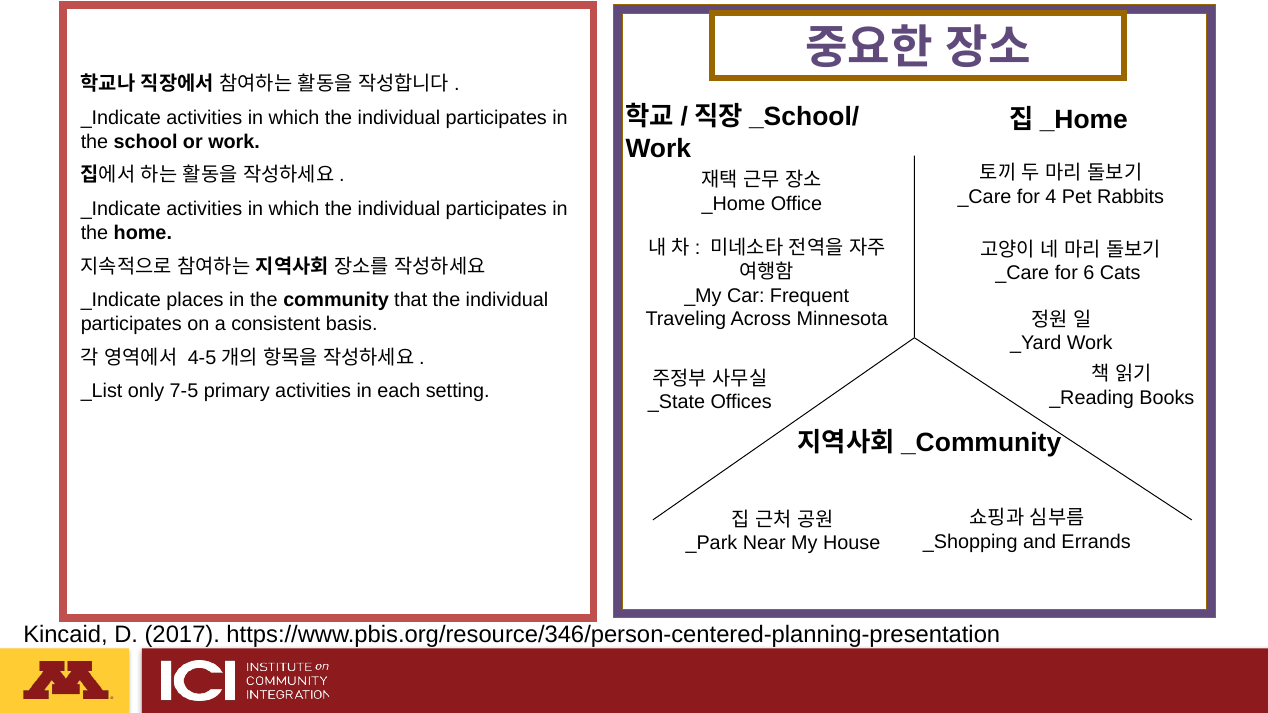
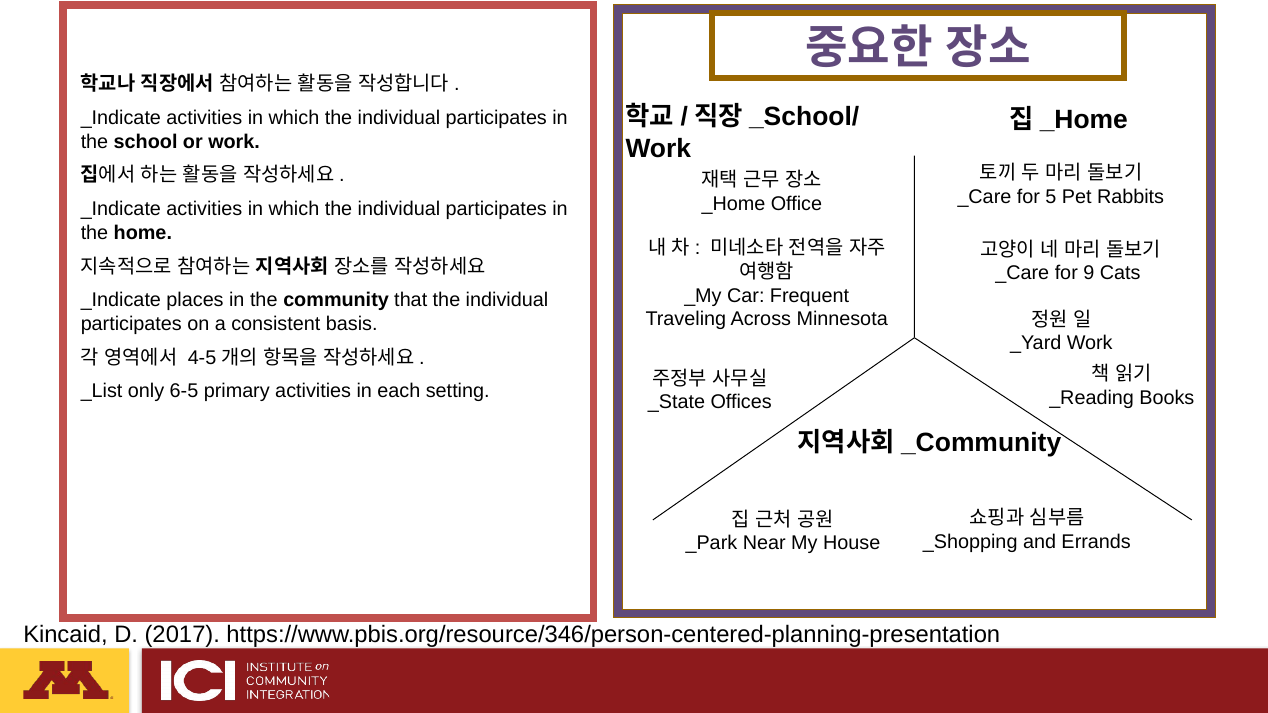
4: 4 -> 5 (1051, 197)
6: 6 -> 9 (1089, 273)
7-5: 7-5 -> 6-5 (184, 391)
